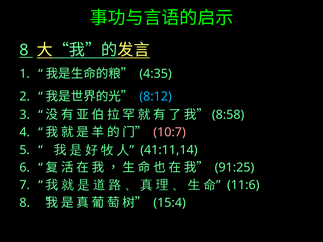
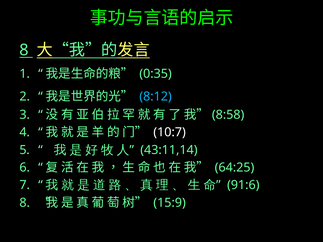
4:35: 4:35 -> 0:35 (156, 74)
10:7 colour: pink -> white (170, 132)
41:11,14: 41:11,14 -> 43:11,14 (169, 150)
91:25: 91:25 -> 64:25 (235, 168)
11:6: 11:6 -> 91:6 (243, 185)
15:4: 15:4 -> 15:9 (170, 203)
